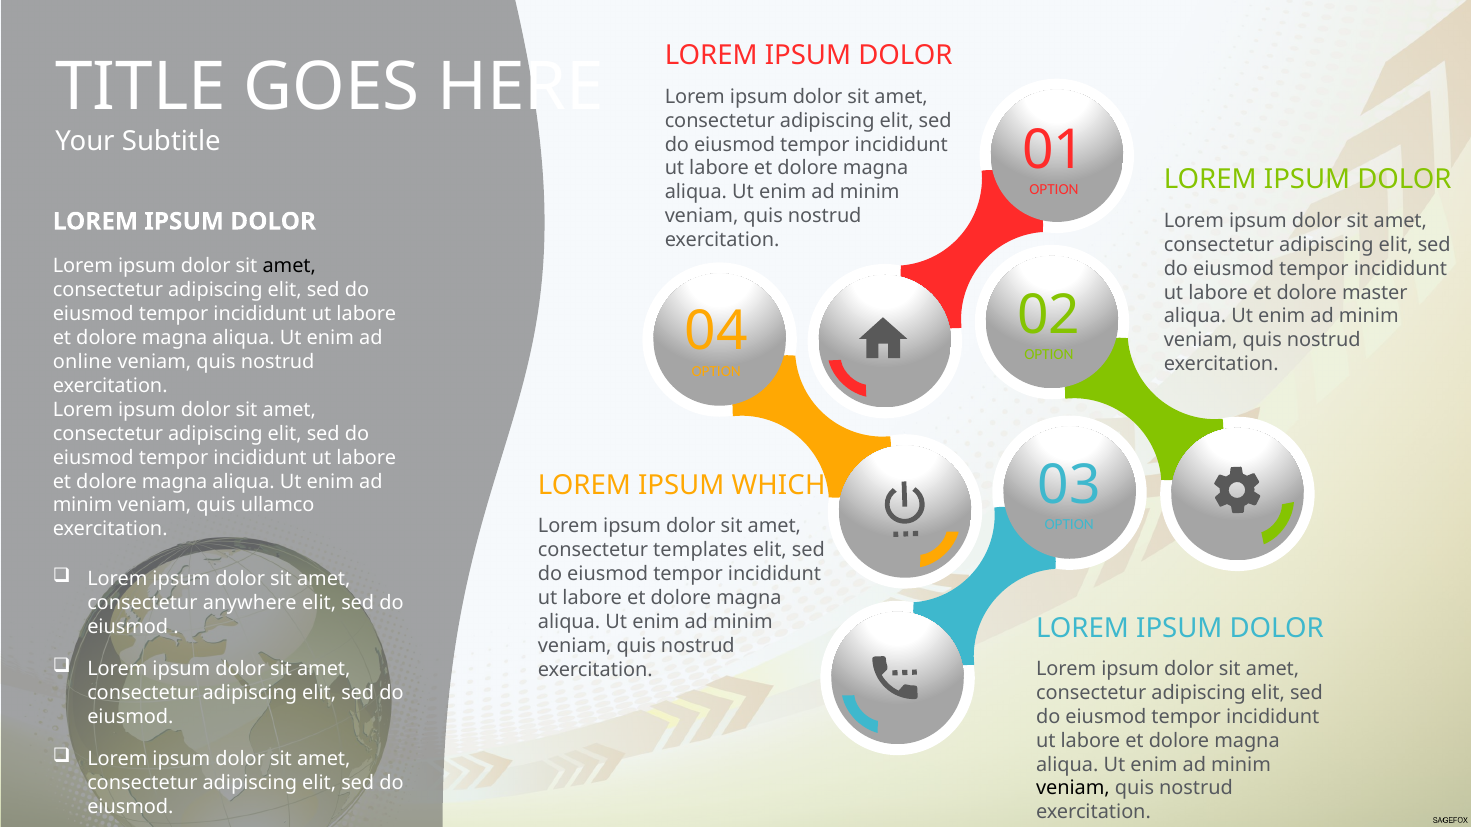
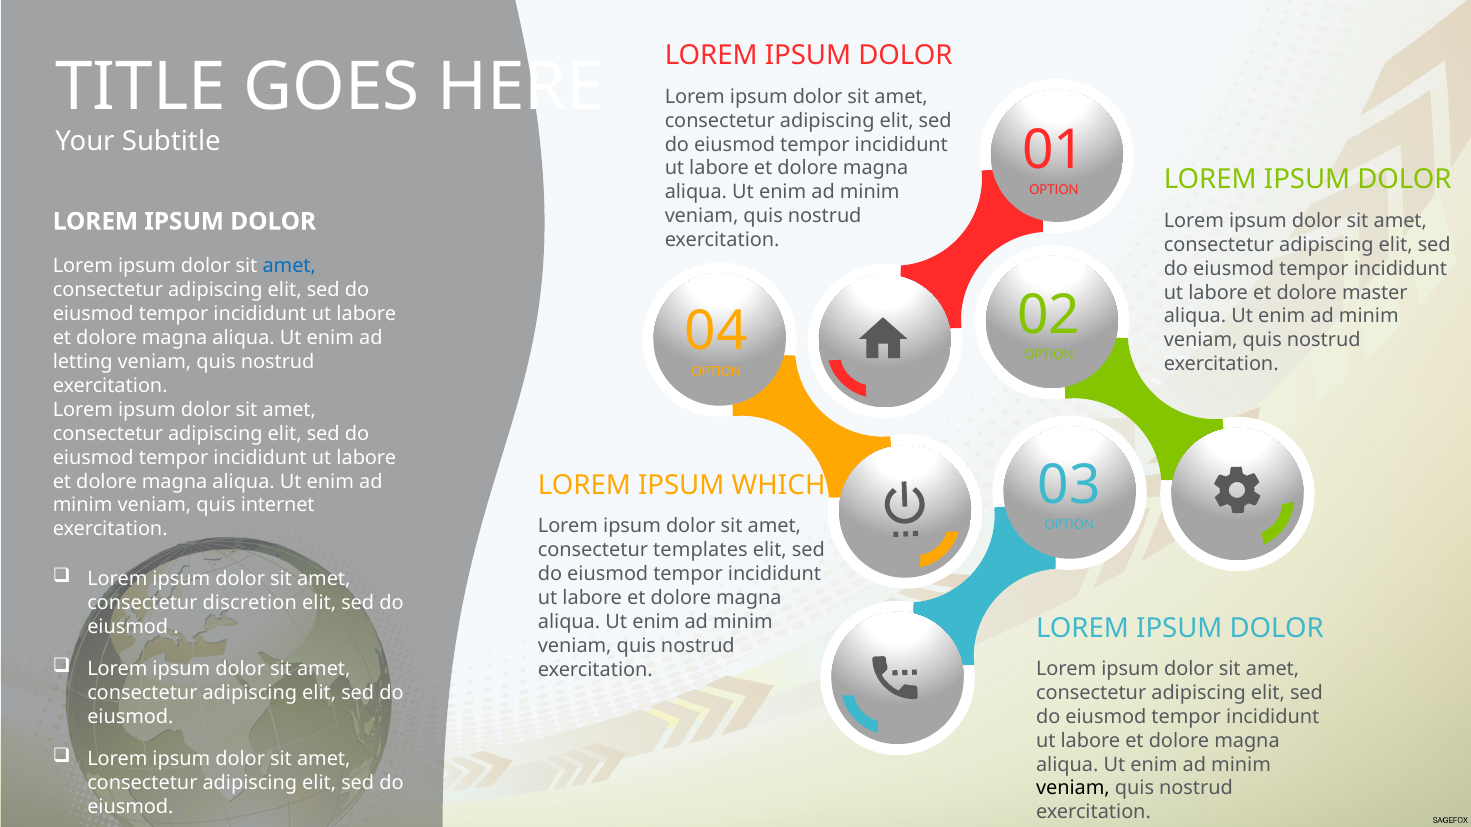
amet colour: black -> blue (289, 266)
online: online -> letting (83, 362)
ullamco: ullamco -> internet (278, 506)
anywhere: anywhere -> discretion (250, 603)
